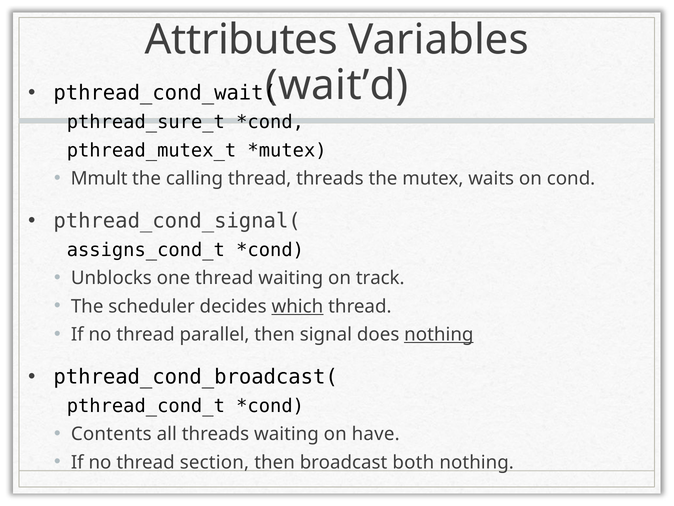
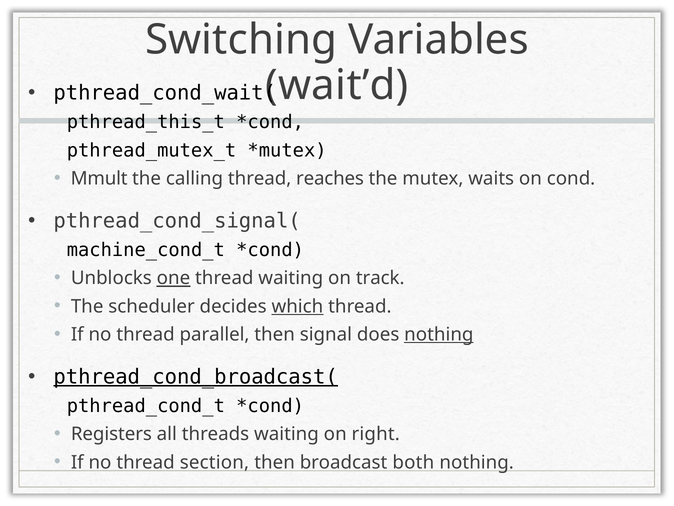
Attributes: Attributes -> Switching (241, 40)
pthread_sure_t: pthread_sure_t -> pthread_this_t (146, 122)
thread threads: threads -> reaches (330, 178)
assigns_cond_t: assigns_cond_t -> machine_cond_t (146, 250)
one underline: none -> present (173, 278)
pthread_cond_broadcast( underline: none -> present (196, 377)
Contents: Contents -> Registers (111, 434)
have: have -> right (376, 434)
